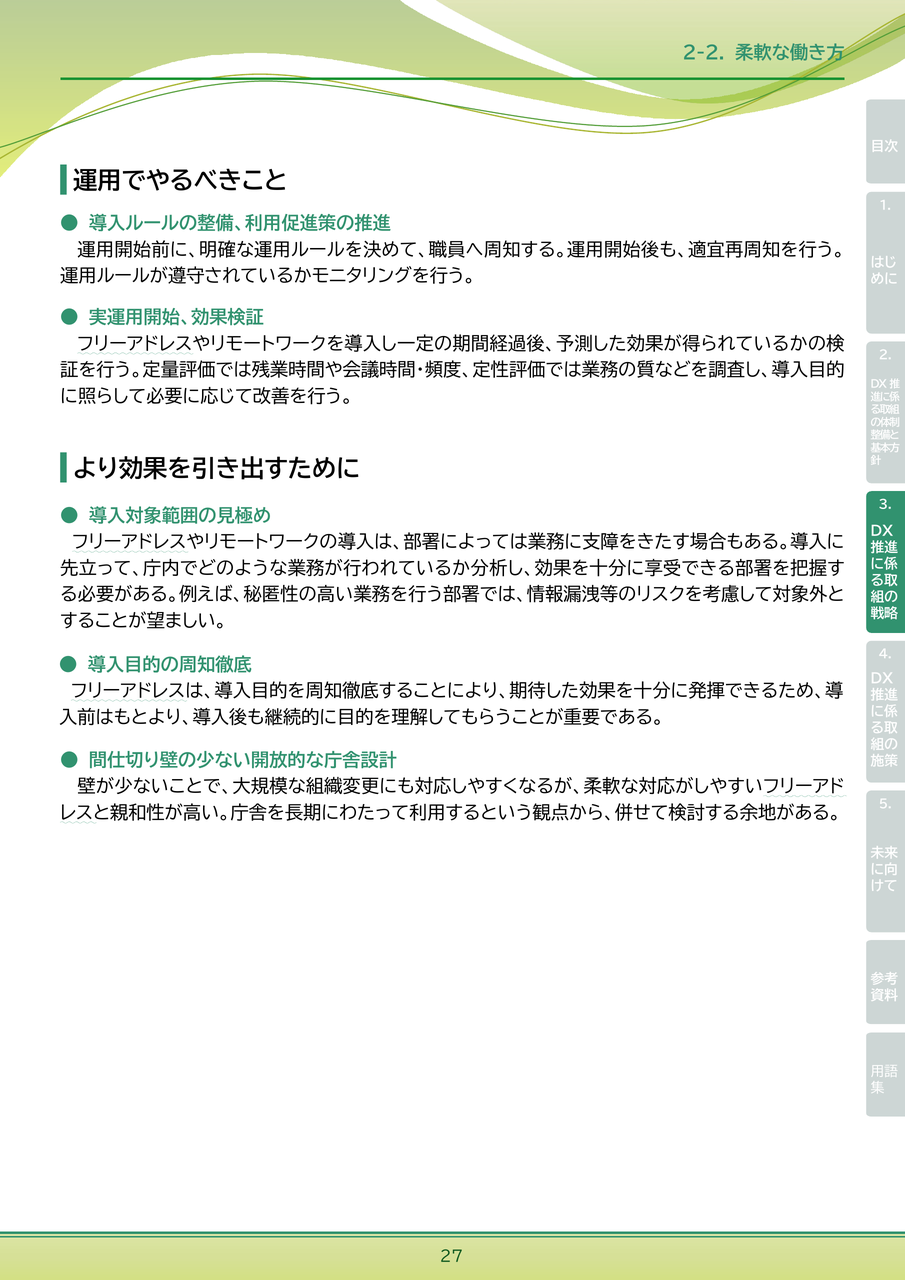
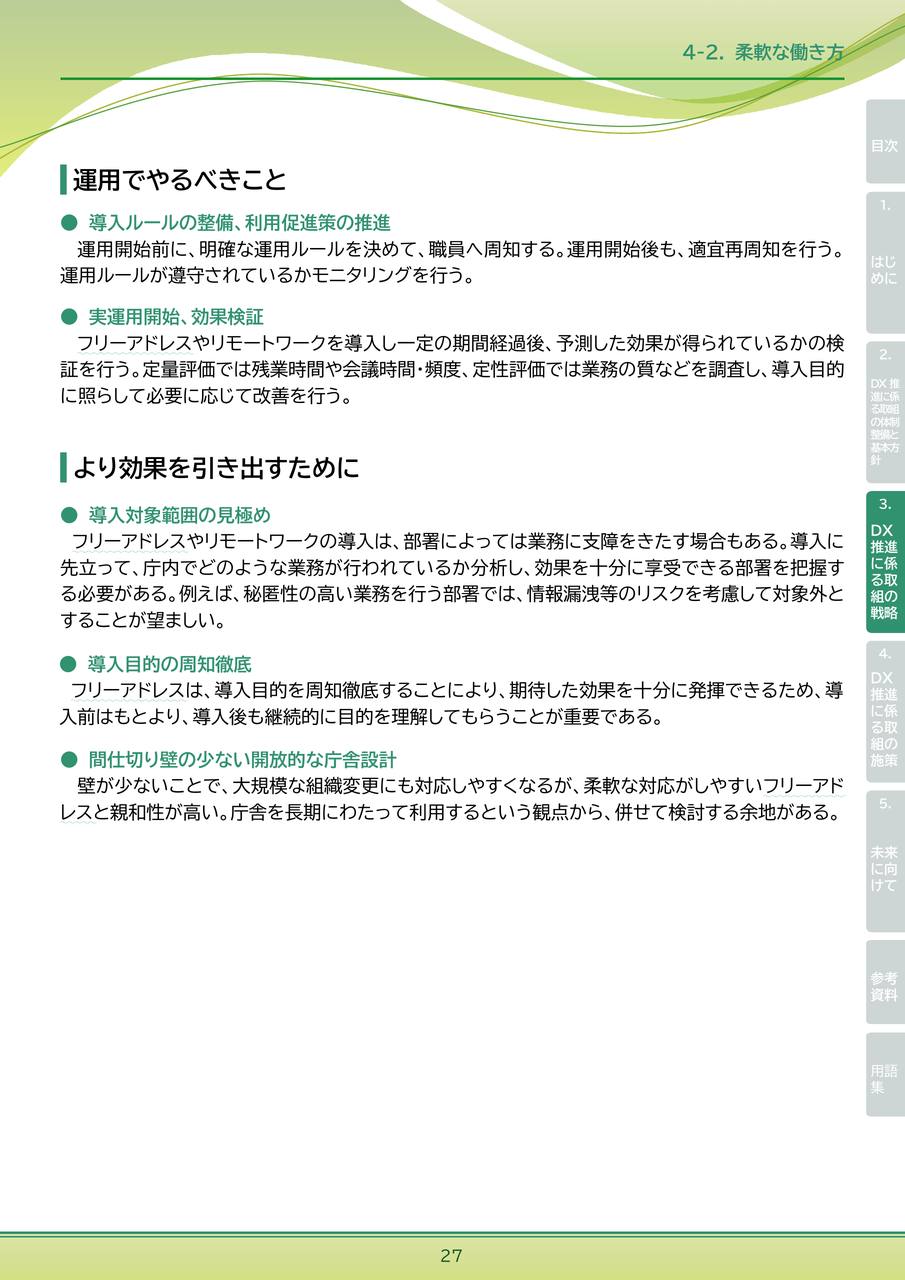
2-2: 2-2 -> 4-2 (704, 53)
